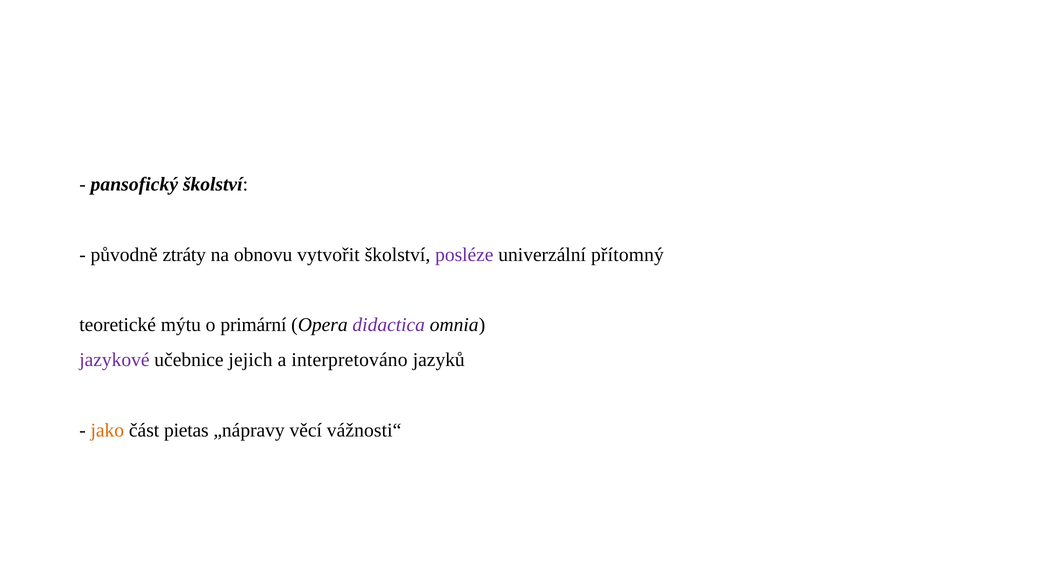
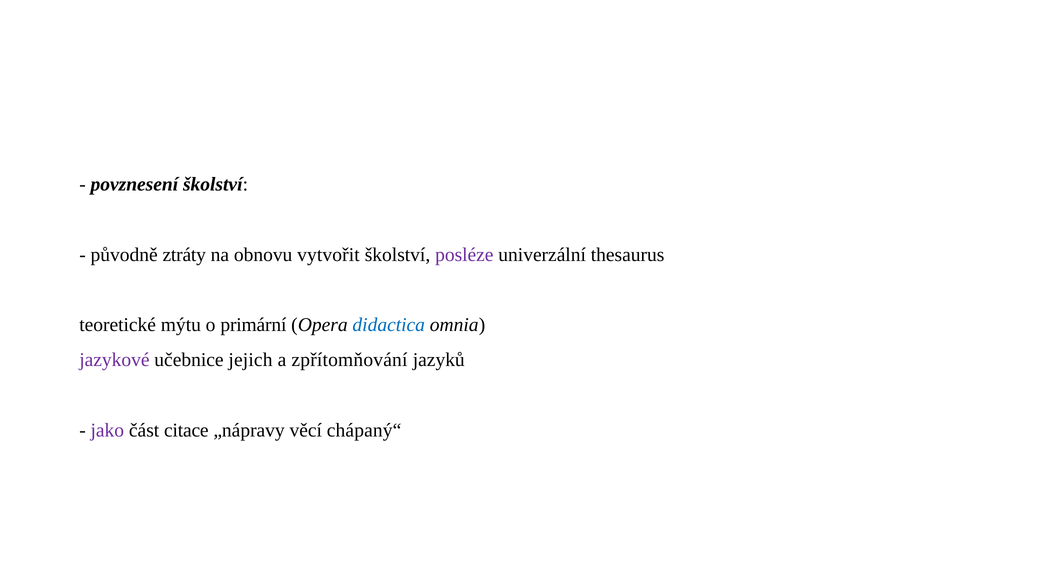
pansofický: pansofický -> povznesení (134, 184)
přítomný: přítomný -> thesaurus (628, 255)
didactica colour: purple -> blue (389, 325)
interpretováno: interpretováno -> zpřítomňování (349, 360)
jako colour: orange -> purple (107, 430)
pietas: pietas -> citace (186, 430)
vážnosti“: vážnosti“ -> chápaný“ (364, 430)
